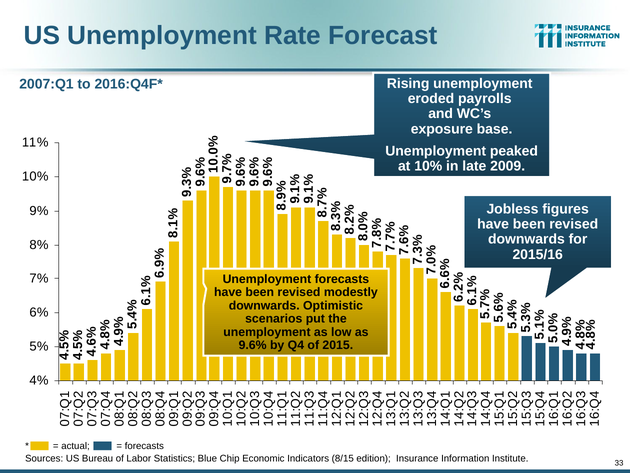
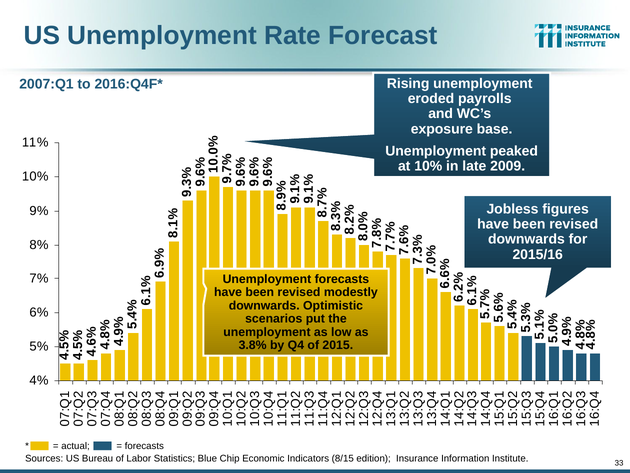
9.6%: 9.6% -> 3.8% (253, 345)
